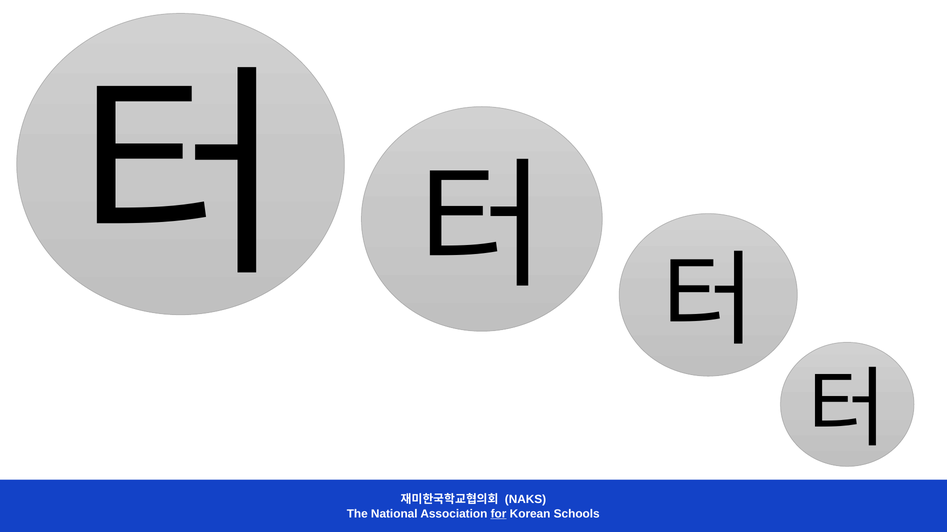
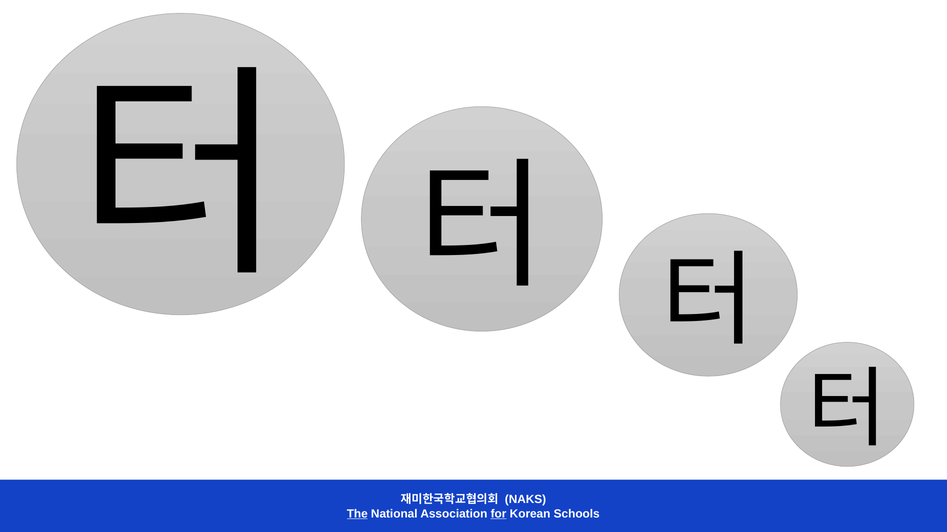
The underline: none -> present (357, 514)
